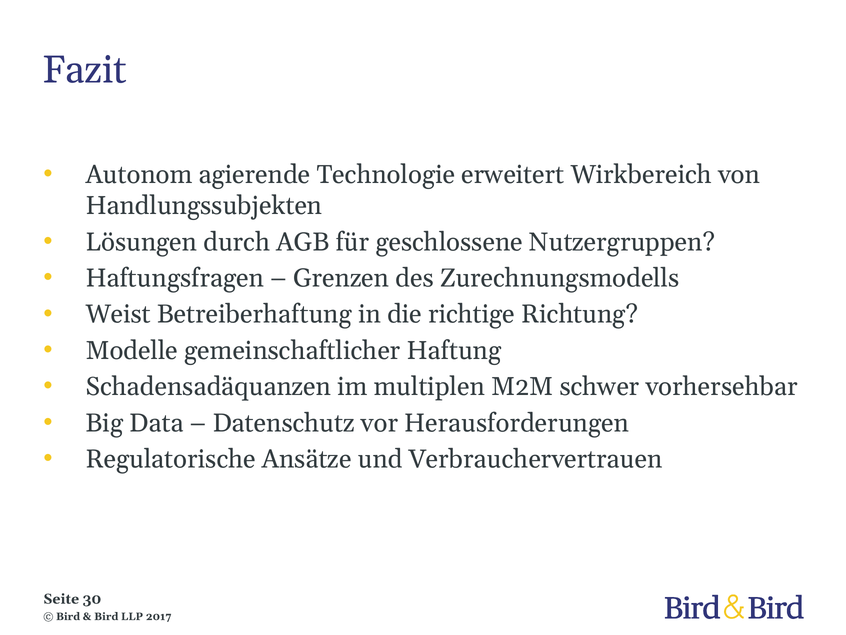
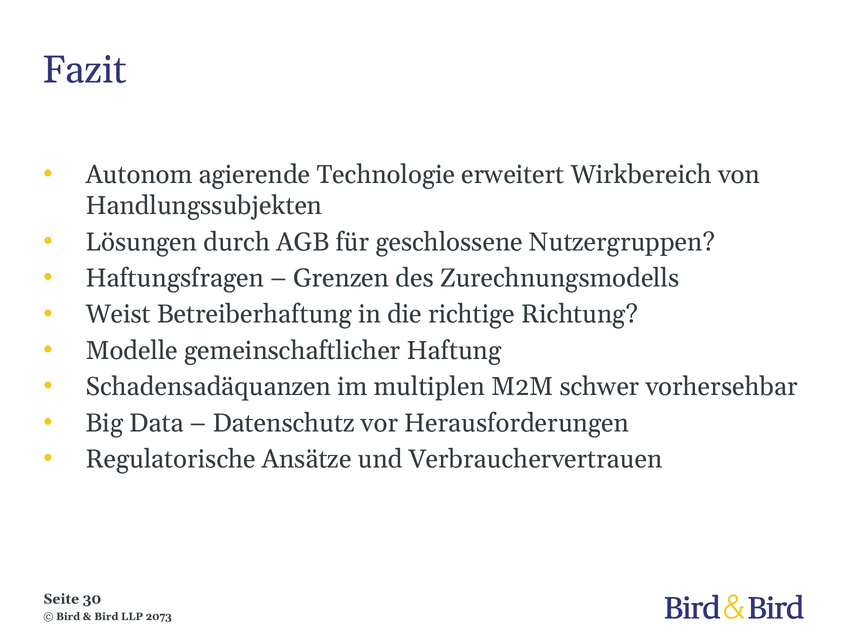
2017: 2017 -> 2073 (159, 616)
